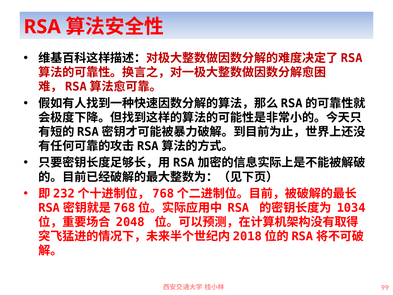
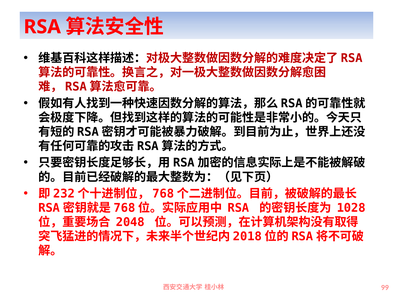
1034: 1034 -> 1028 (351, 208)
